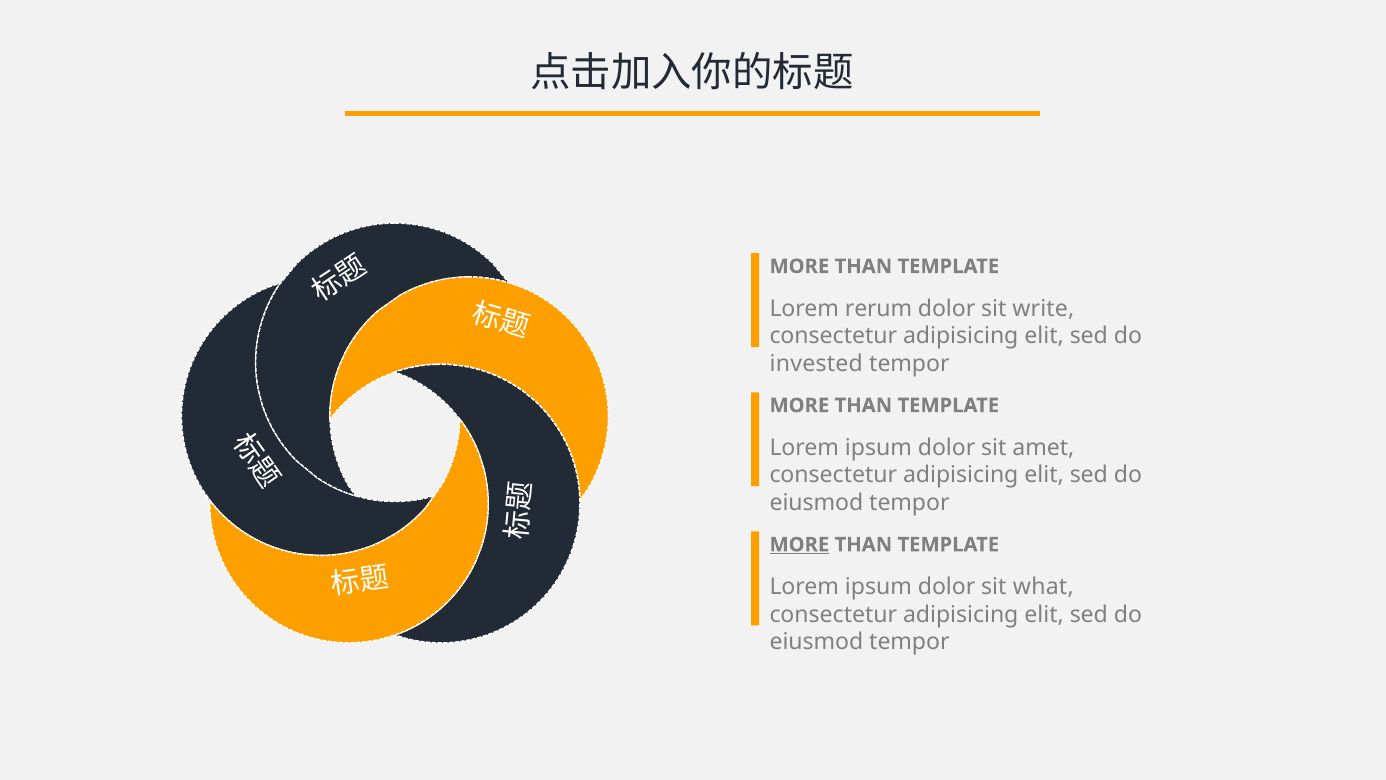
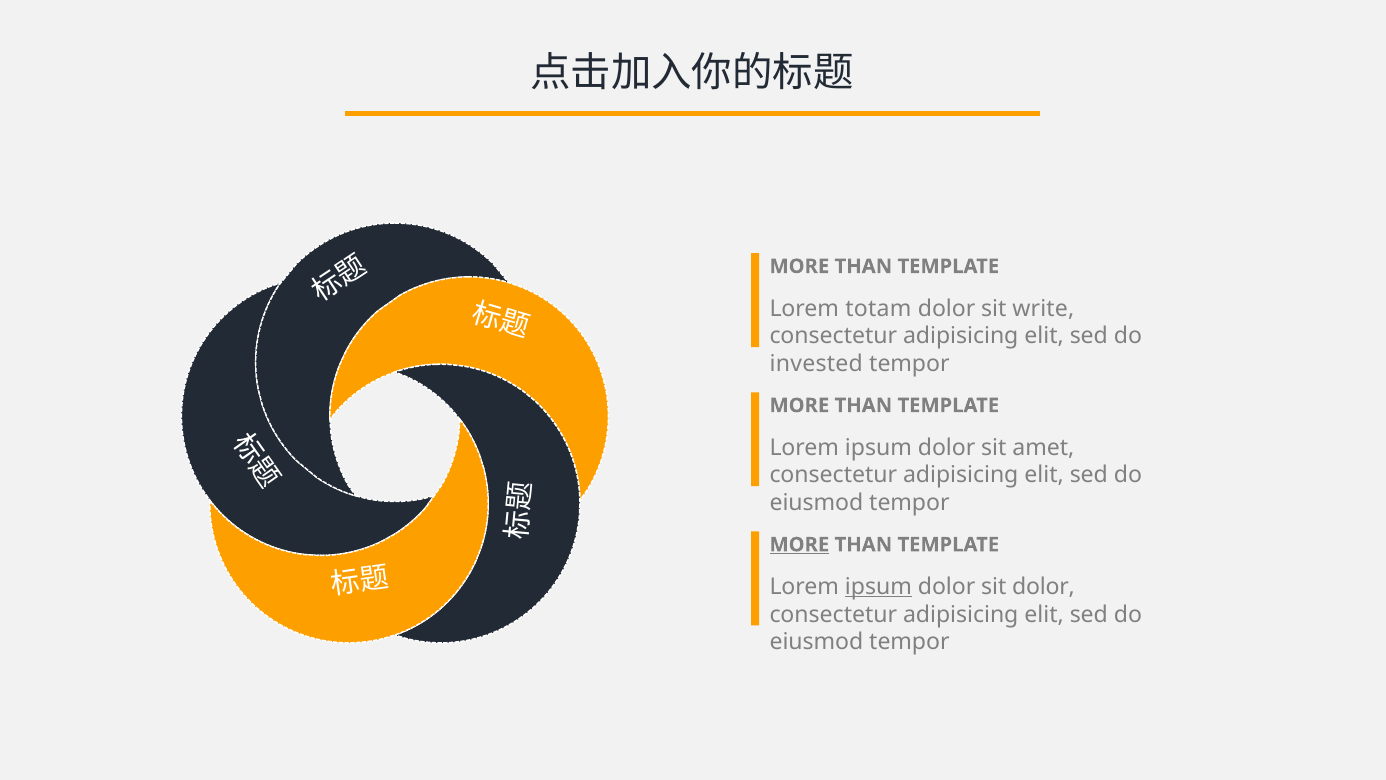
rerum: rerum -> totam (878, 308)
ipsum underline: none -> present (878, 587)
sit what: what -> dolor (1044, 587)
